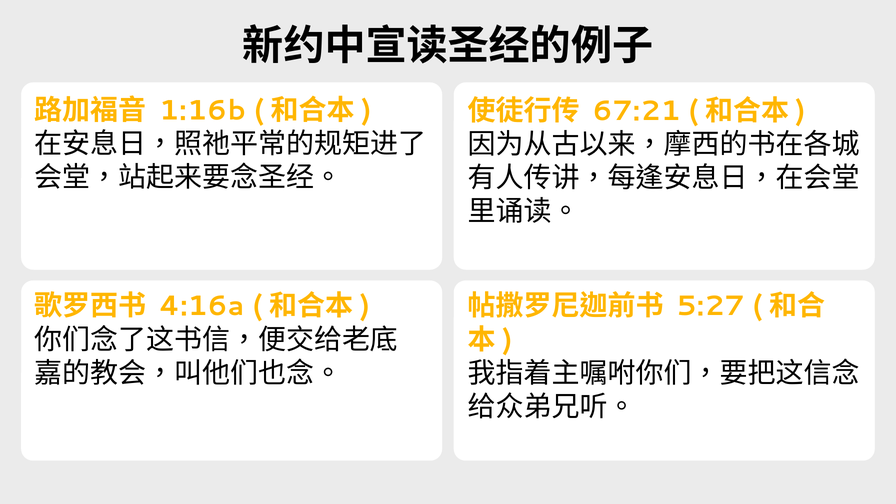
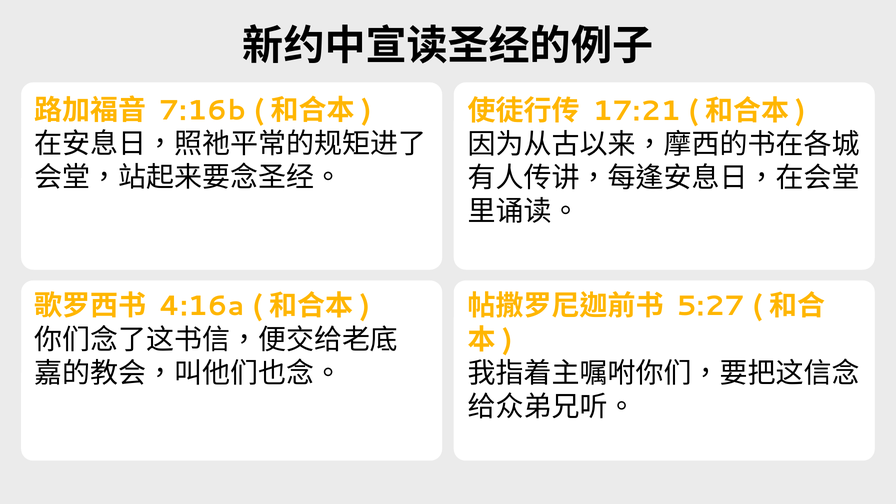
1:16b: 1:16b -> 7:16b (203, 111)
67:21: 67:21 -> 17:21 (637, 111)
